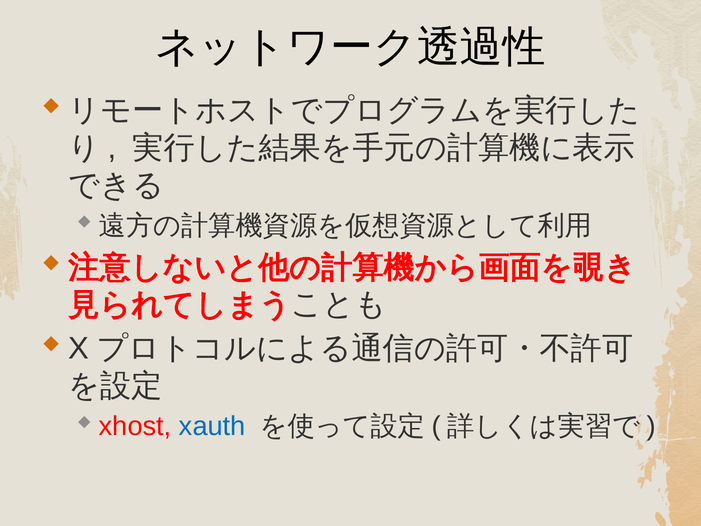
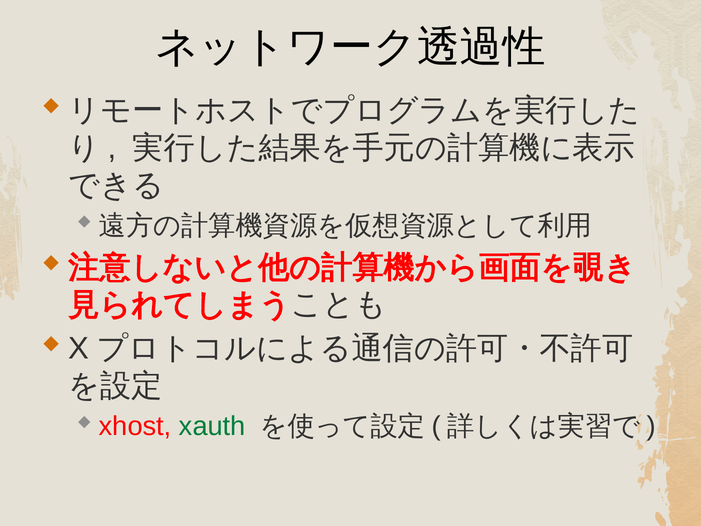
xauth colour: blue -> green (212, 426)
